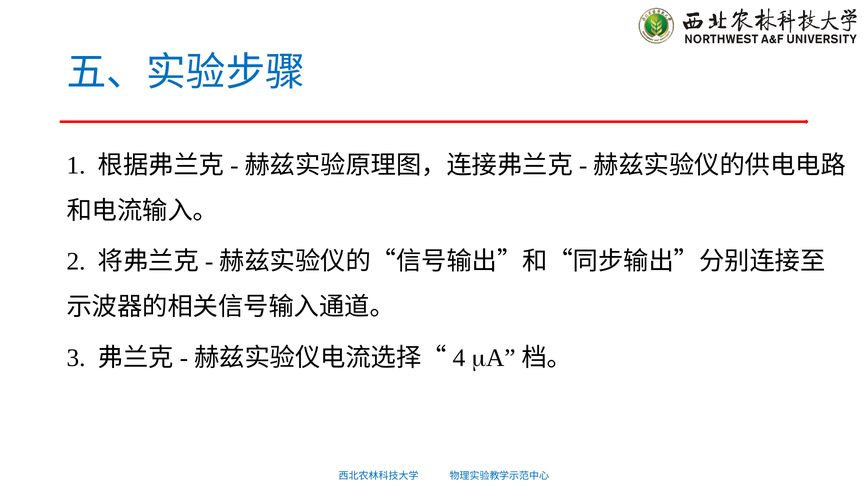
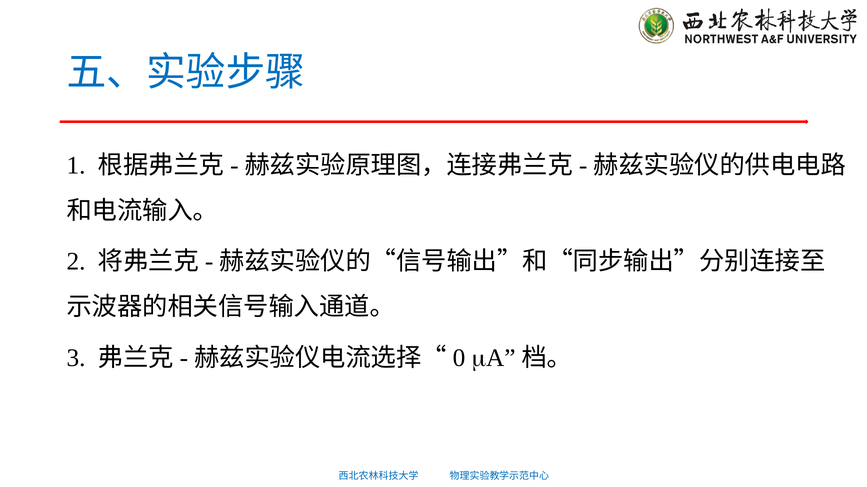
4: 4 -> 0 (459, 358)
